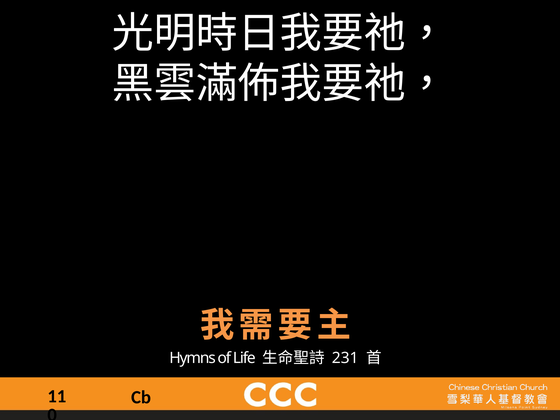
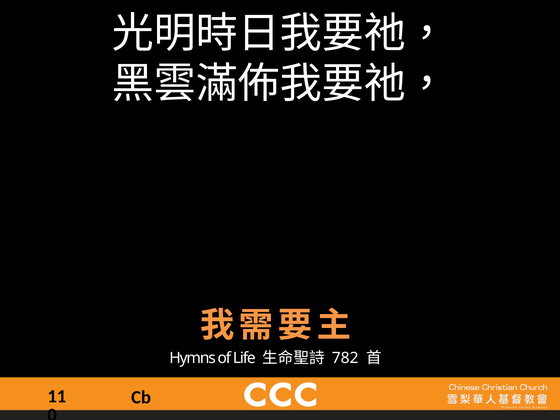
231: 231 -> 782 (345, 358)
